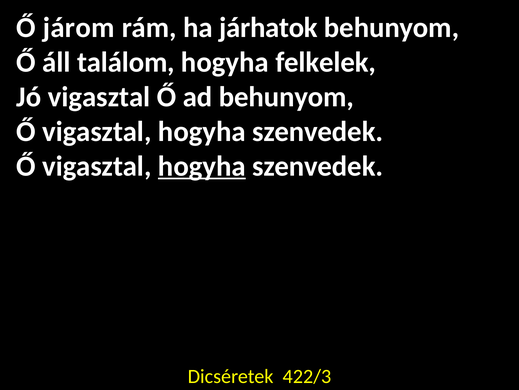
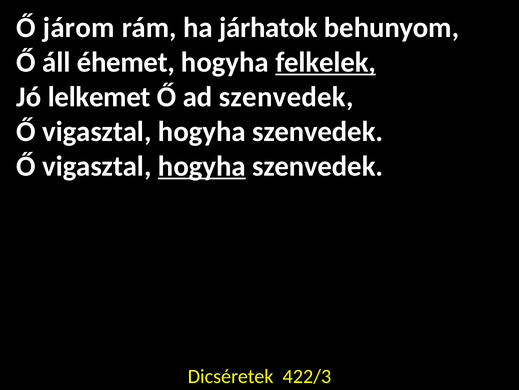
találom: találom -> éhemet (126, 62)
felkelek underline: none -> present (326, 62)
Jó vigasztal: vigasztal -> lelkemet (99, 97)
ad behunyom: behunyom -> szenvedek (286, 97)
